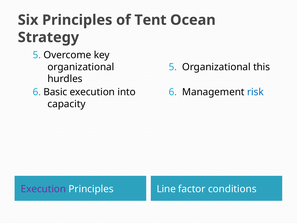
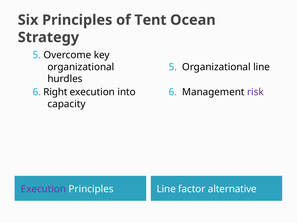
Organizational this: this -> line (262, 67)
Basic: Basic -> Right (55, 92)
risk colour: blue -> purple (255, 92)
conditions: conditions -> alternative (232, 189)
